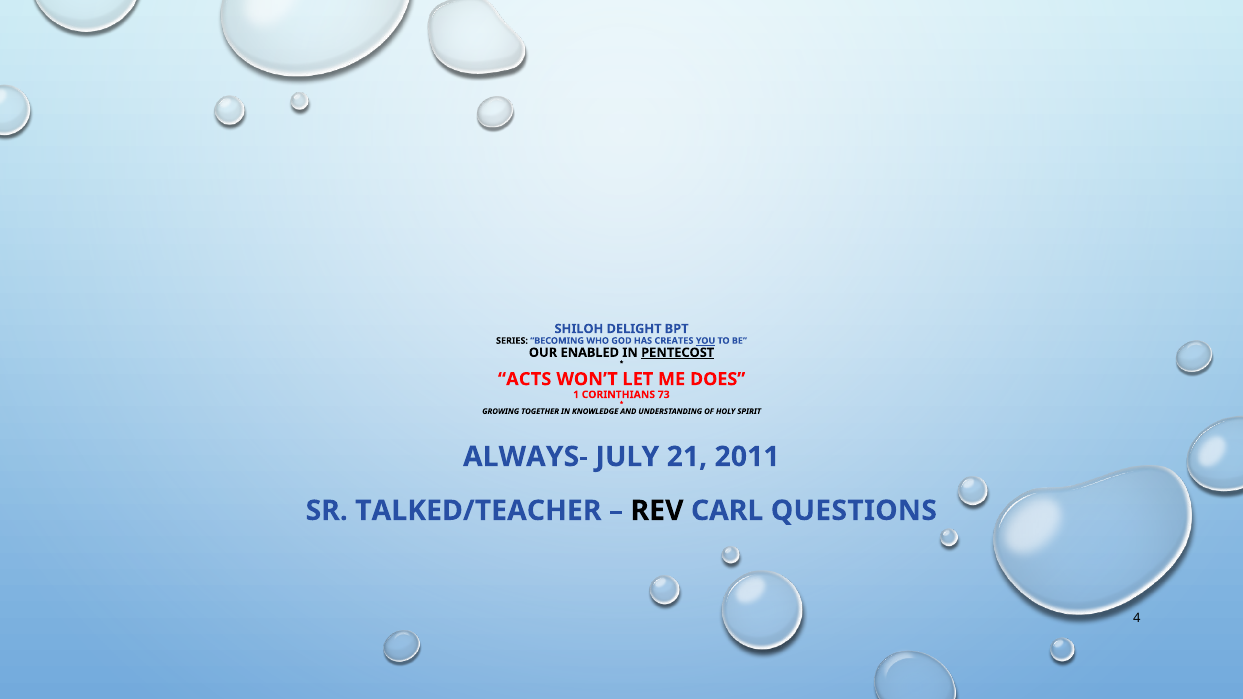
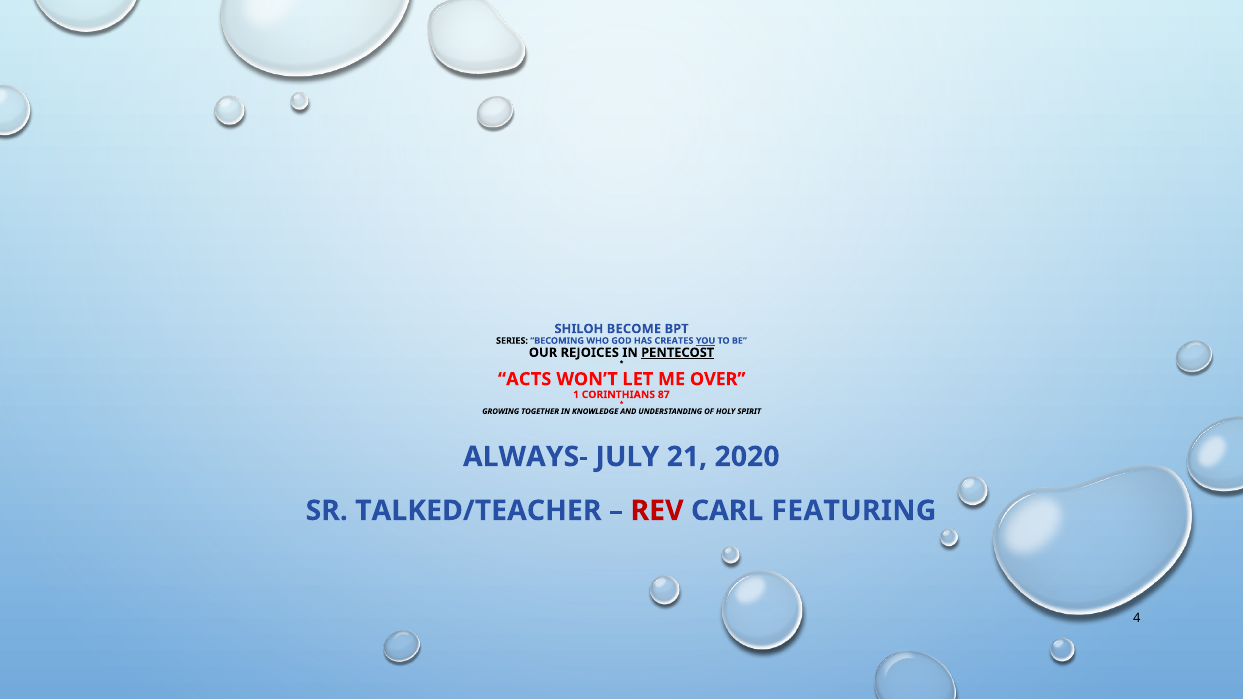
DELIGHT: DELIGHT -> BECOME (634, 329)
ENABLED: ENABLED -> REJOICES (590, 353)
DOES: DOES -> OVER (718, 379)
73: 73 -> 87 (664, 395)
2011: 2011 -> 2020 (747, 457)
REV colour: black -> red (657, 511)
QUESTIONS: QUESTIONS -> FEATURING (854, 511)
